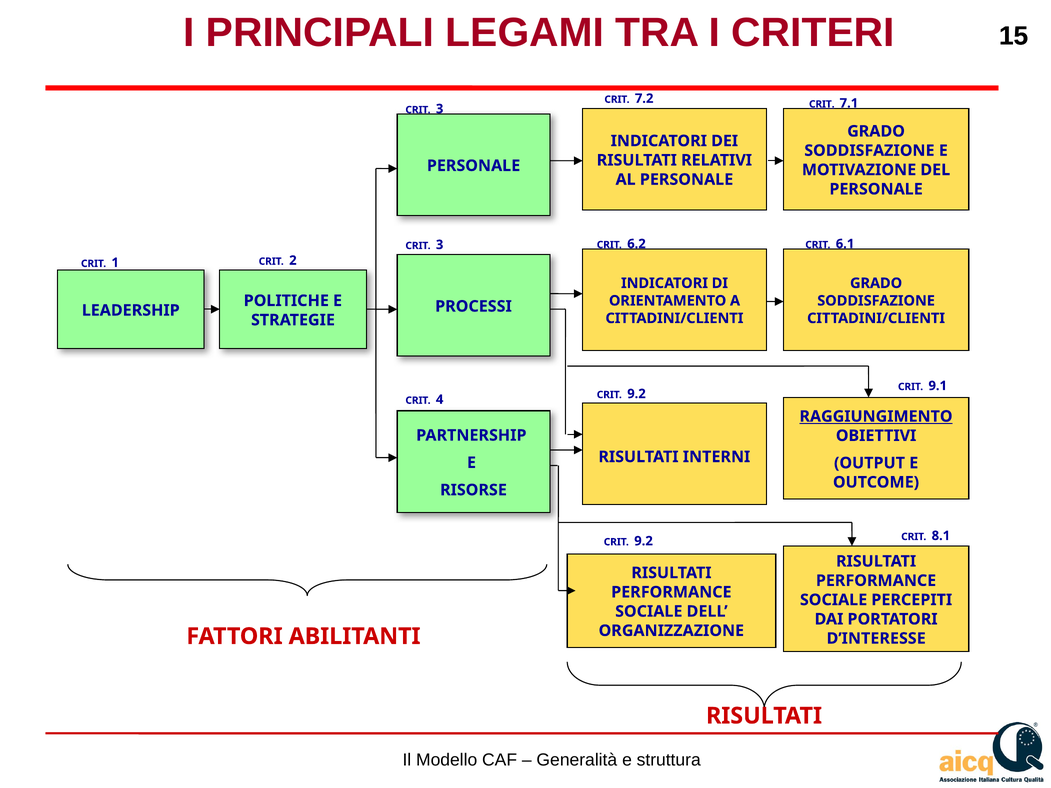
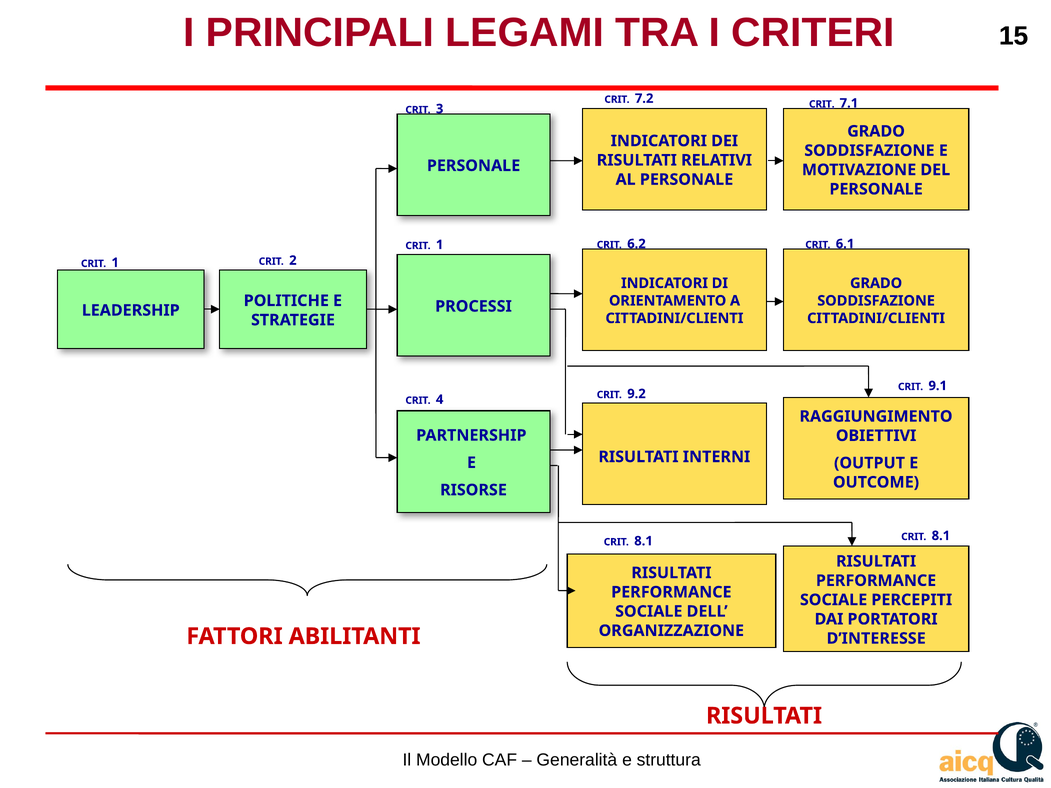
3: 3 -> 1 (440, 245)
RAGGIUNGIMENTO underline: present -> none (876, 417)
9.2: 9.2 -> 8.1 (644, 541)
